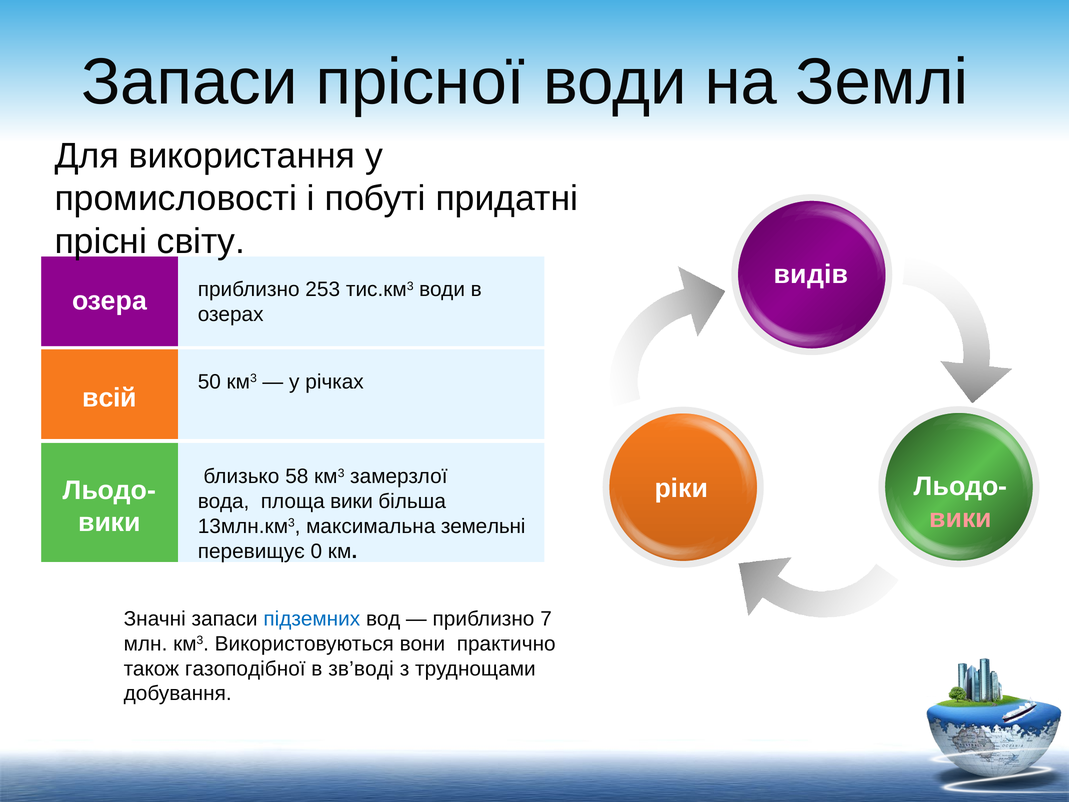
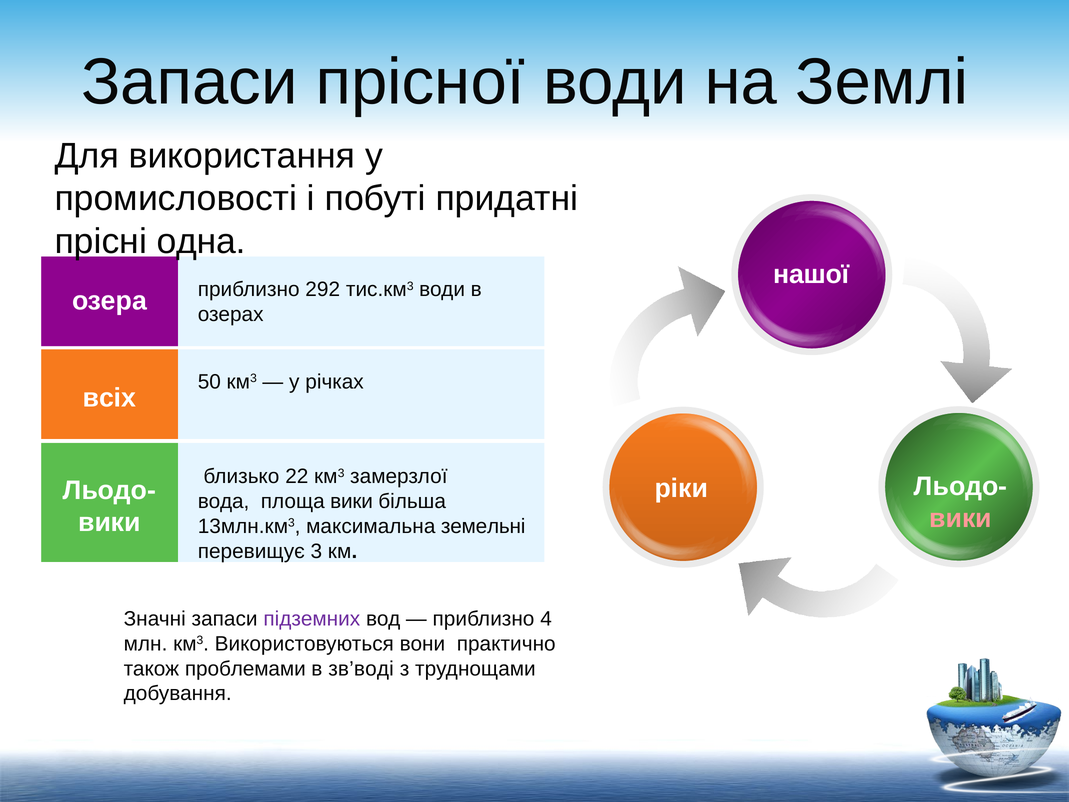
світу: світу -> одна (201, 241)
видів: видів -> нашої (811, 275)
253: 253 -> 292 (323, 289)
всій: всій -> всіх (109, 398)
58: 58 -> 22 (297, 476)
0: 0 -> 3 (316, 551)
підземних colour: blue -> purple (312, 619)
7: 7 -> 4 (546, 619)
газоподібної: газоподібної -> проблемами (245, 668)
